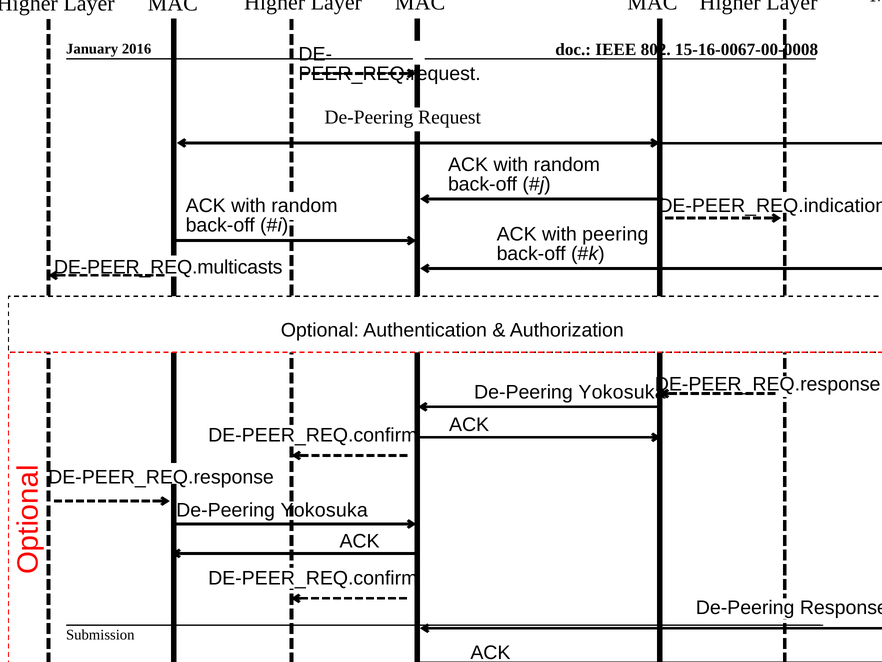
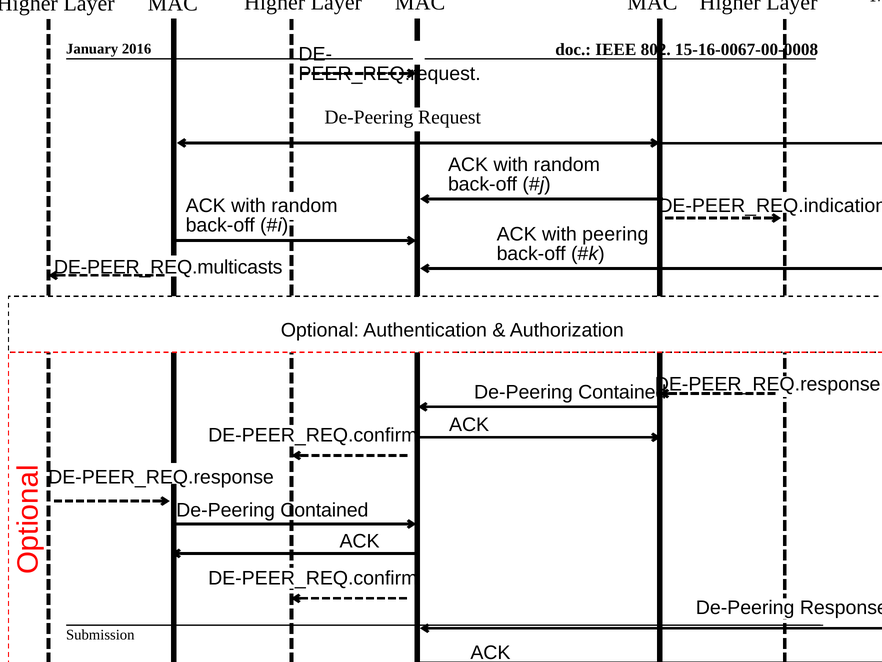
Yokosuka: Yokosuka -> Contained (622, 392)
Yokosuka: Yokosuka -> Contained (324, 510)
